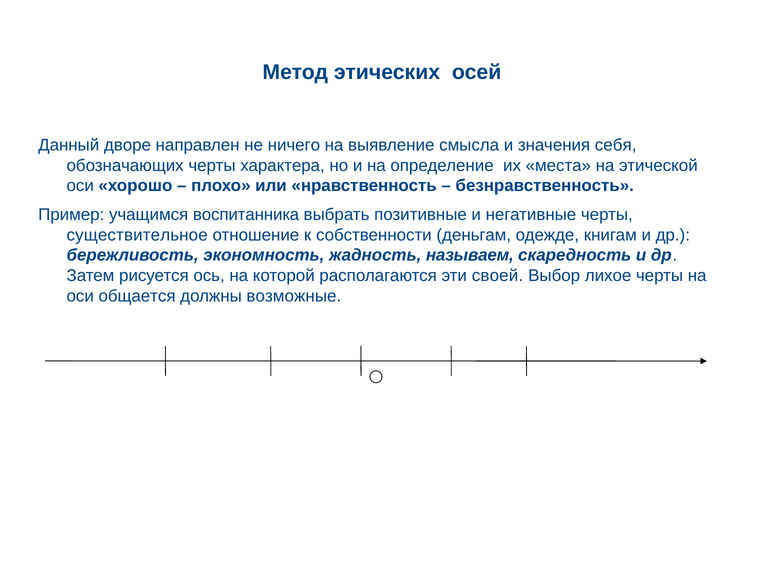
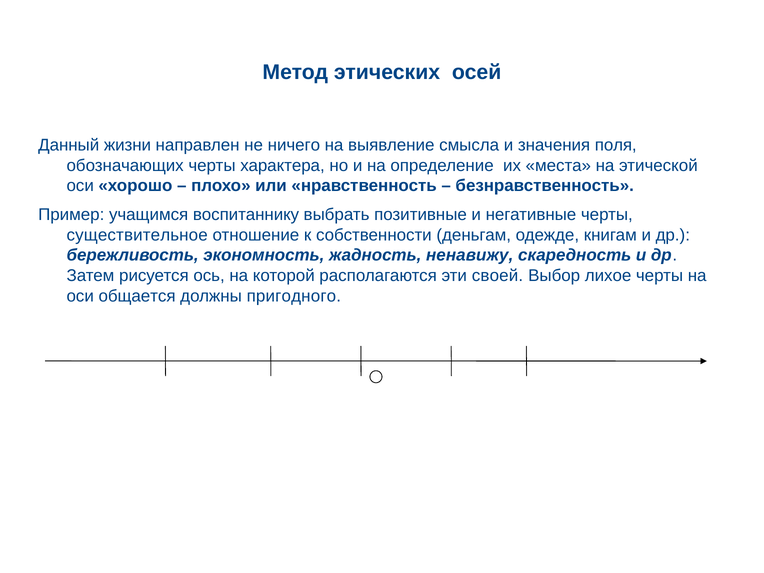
дворе: дворе -> жизни (127, 145)
себя: себя -> поля (616, 145)
воспитанника: воспитанника -> воспитаннику (246, 215)
называем: называем -> ненавижу (470, 255)
возможные: возможные -> пригодного (294, 296)
